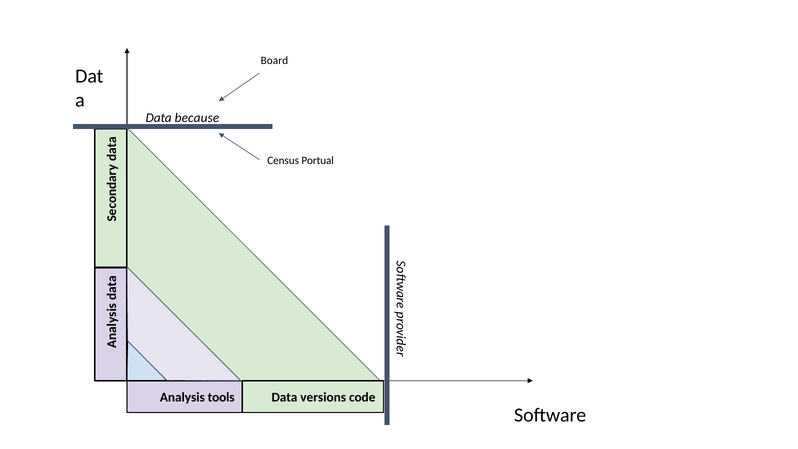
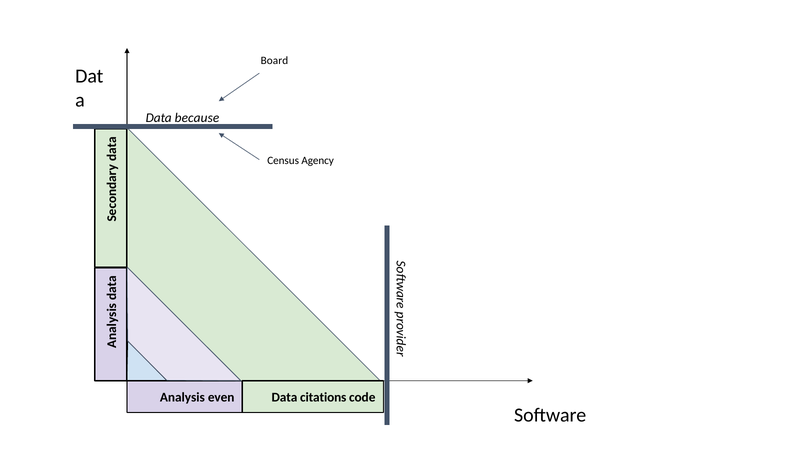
Portual: Portual -> Agency (318, 160)
tools: tools -> even (221, 397)
versions: versions -> citations (323, 397)
